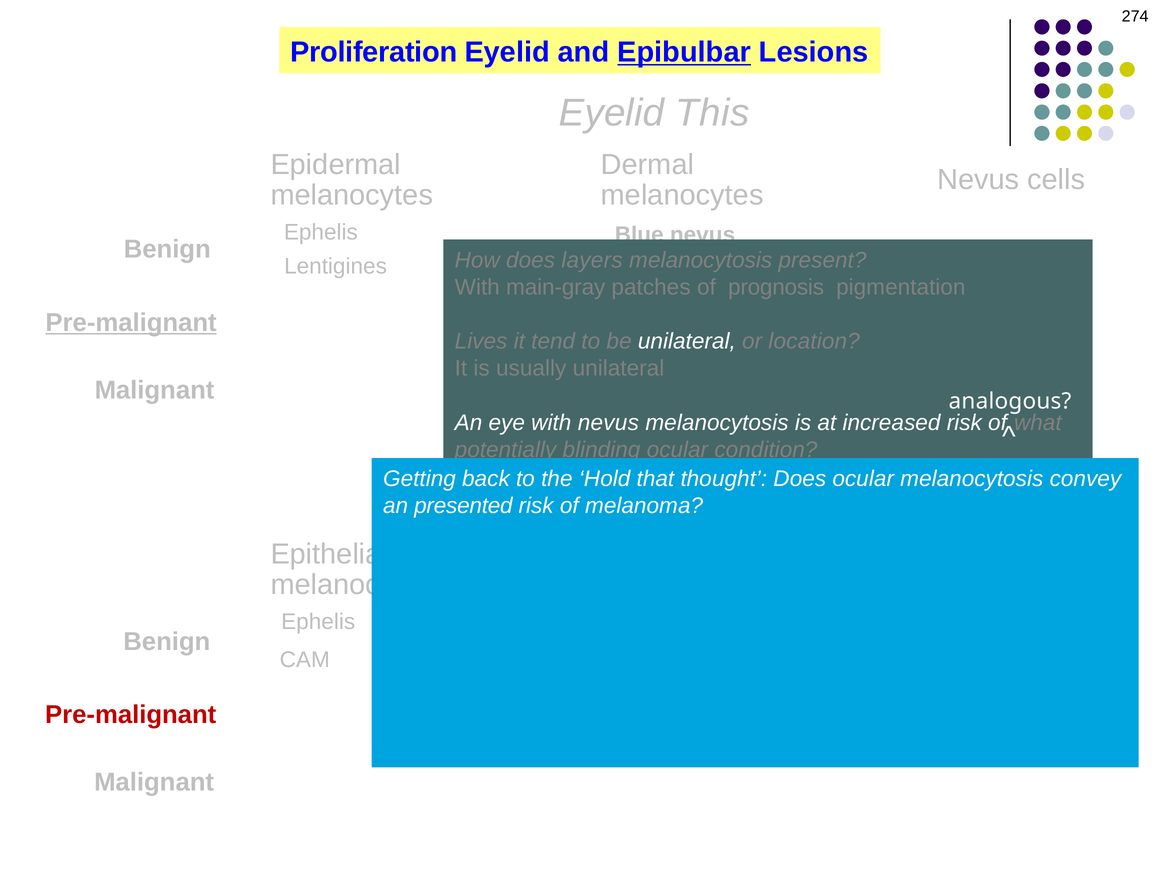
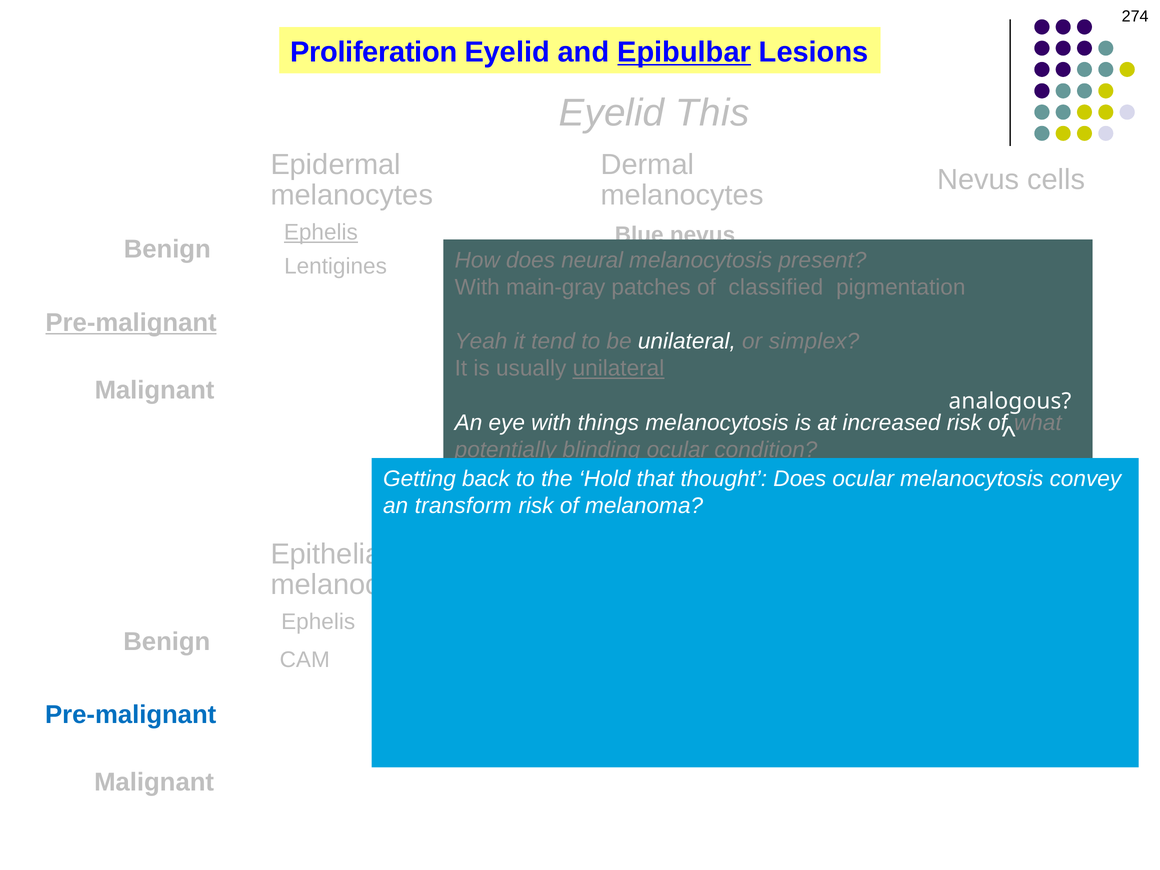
Ephelis underline: none -> present (321, 233)
layers: layers -> neural (592, 260)
prognosis: prognosis -> classified (776, 287)
Lives: Lives -> Yeah (481, 341)
location: location -> simplex (814, 341)
unilateral underline: none -> present (618, 369)
with nevus: nevus -> things (608, 423)
presented: presented -> transform (463, 506)
Pre-malignant colour: red -> blue (131, 715)
